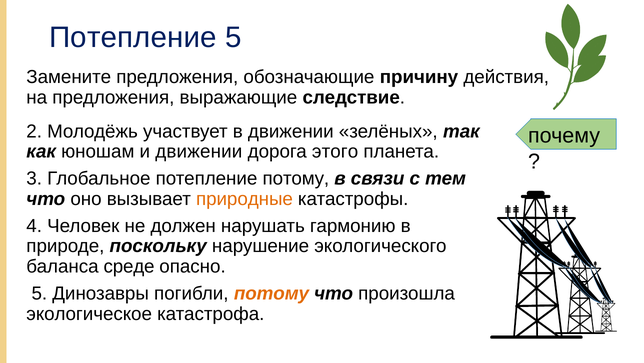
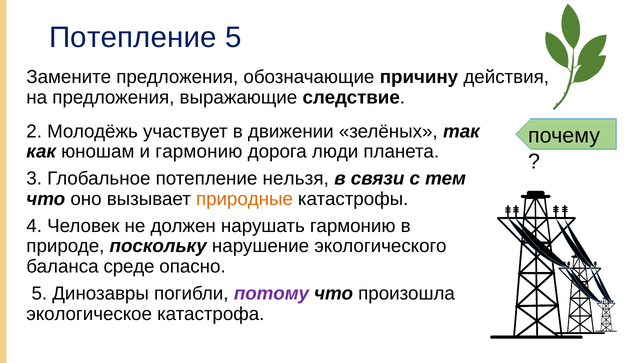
и движении: движении -> гармонию (199, 151)
этого: этого -> люди (335, 151)
потепление потому: потому -> нельзя (296, 178)
потому colour: orange -> purple (271, 293)
